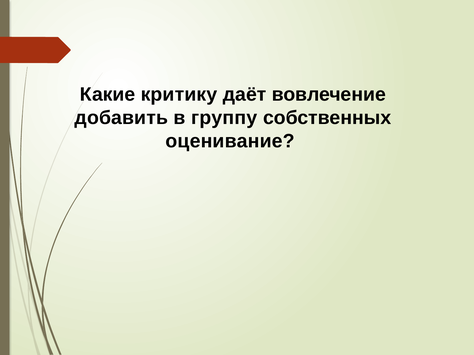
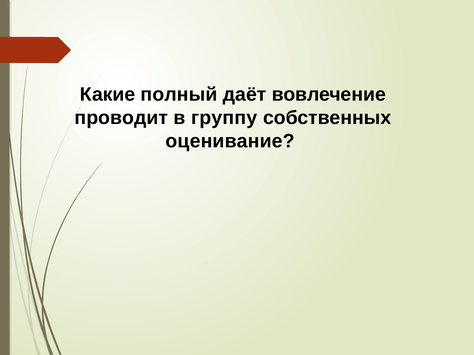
критику: критику -> полный (179, 95)
добавить: добавить -> проводит (121, 118)
